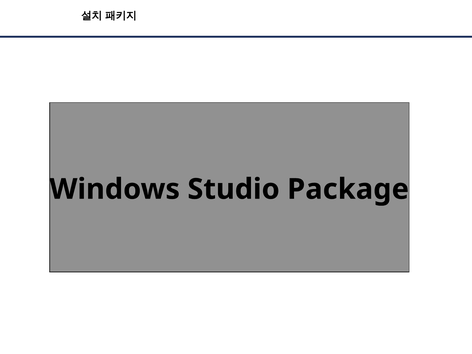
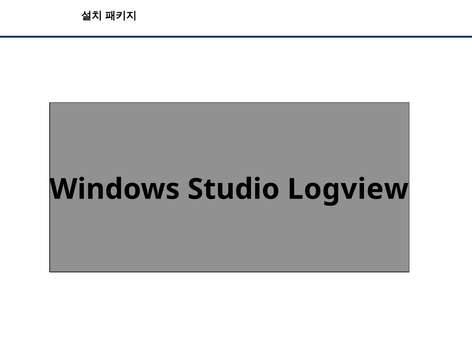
Package: Package -> Logview (348, 189)
